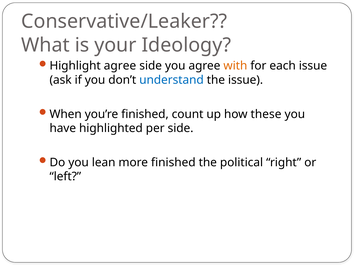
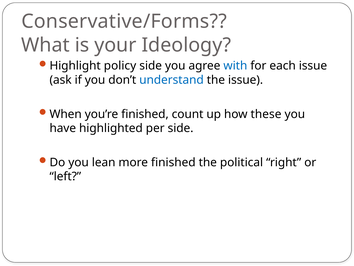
Conservative/Leaker: Conservative/Leaker -> Conservative/Forms (124, 21)
Highlight agree: agree -> policy (120, 66)
with colour: orange -> blue (235, 66)
